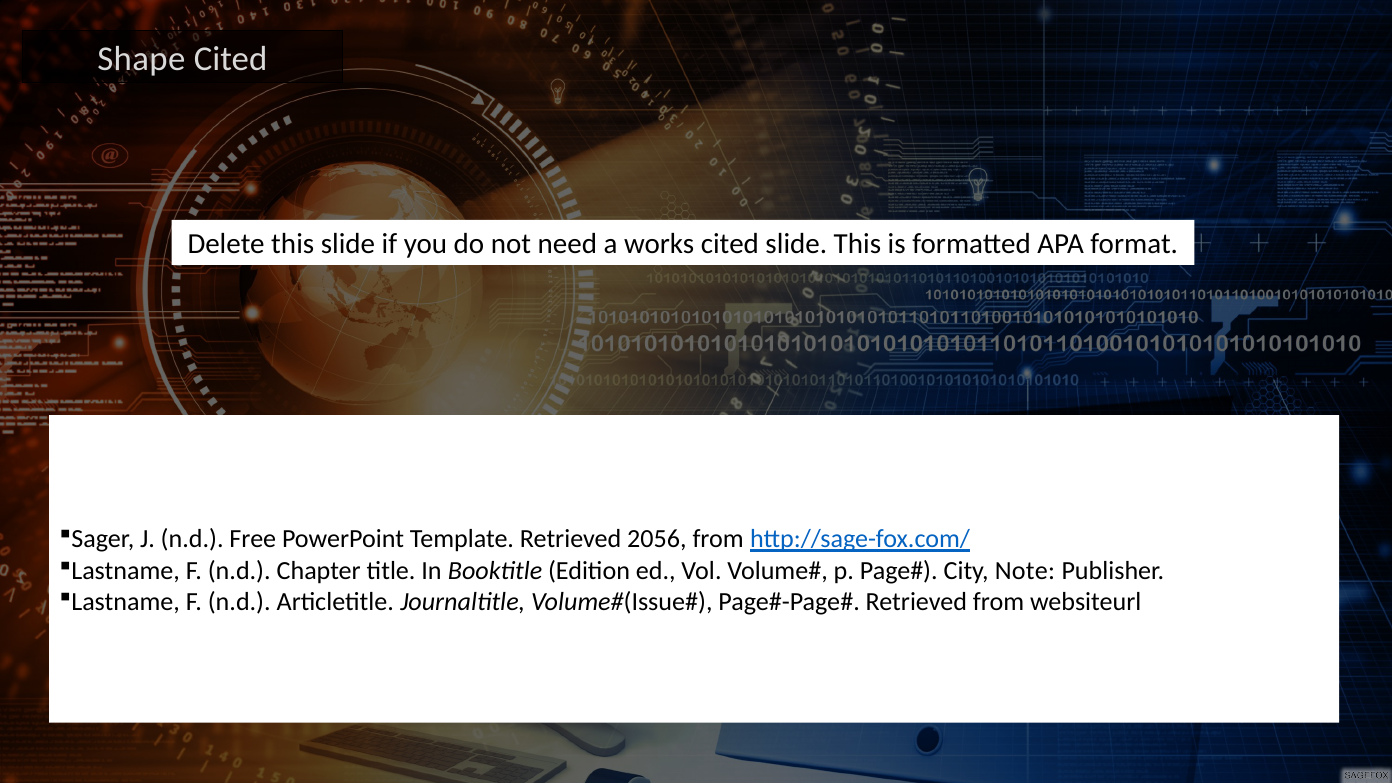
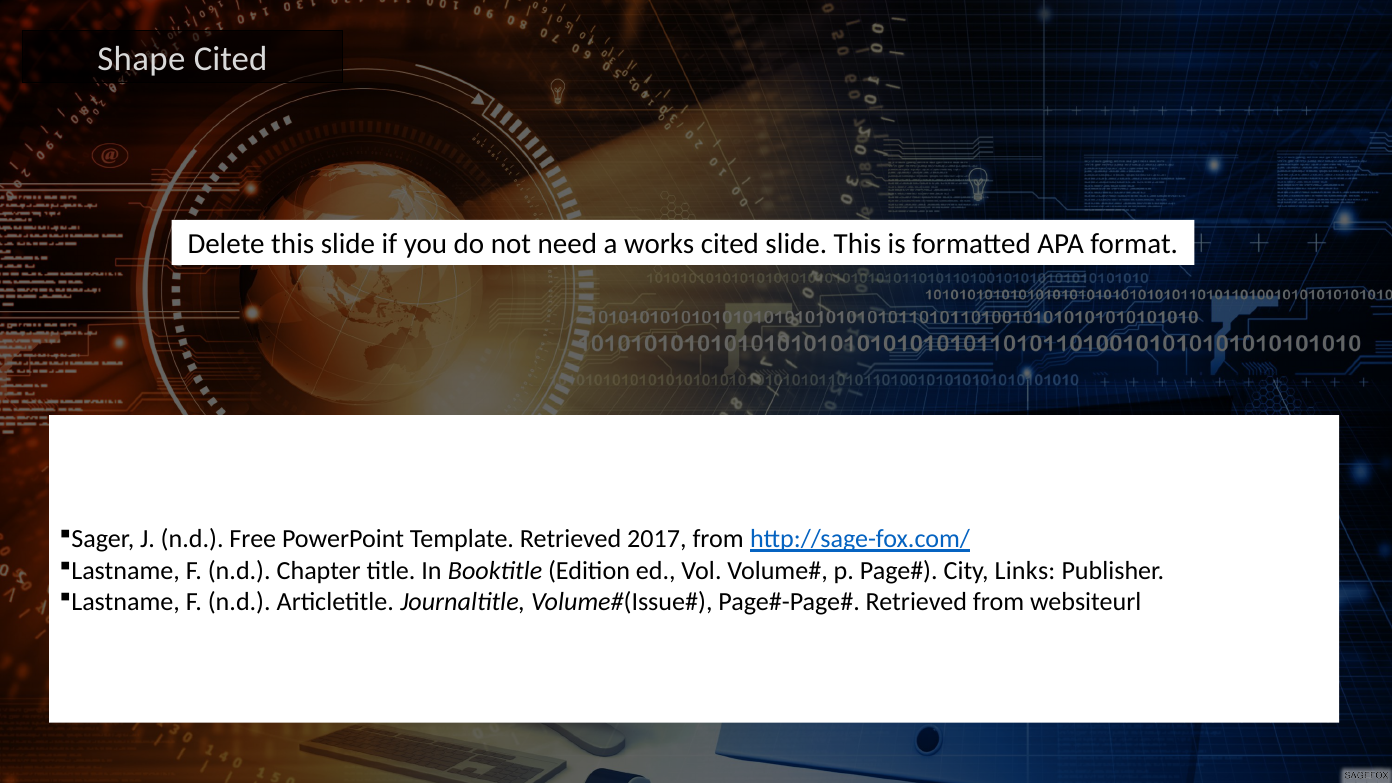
2056: 2056 -> 2017 (657, 539)
Note: Note -> Links (1025, 571)
